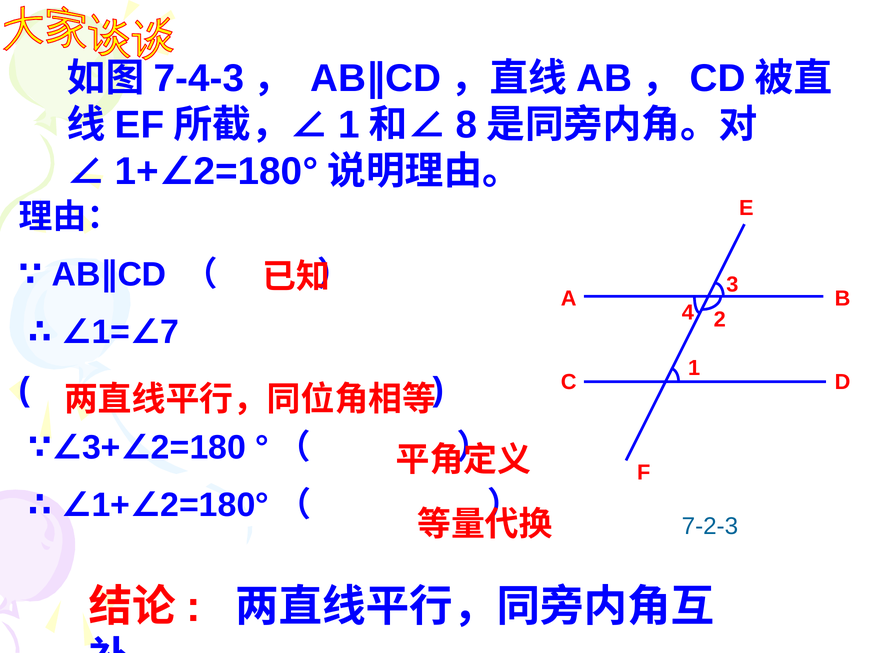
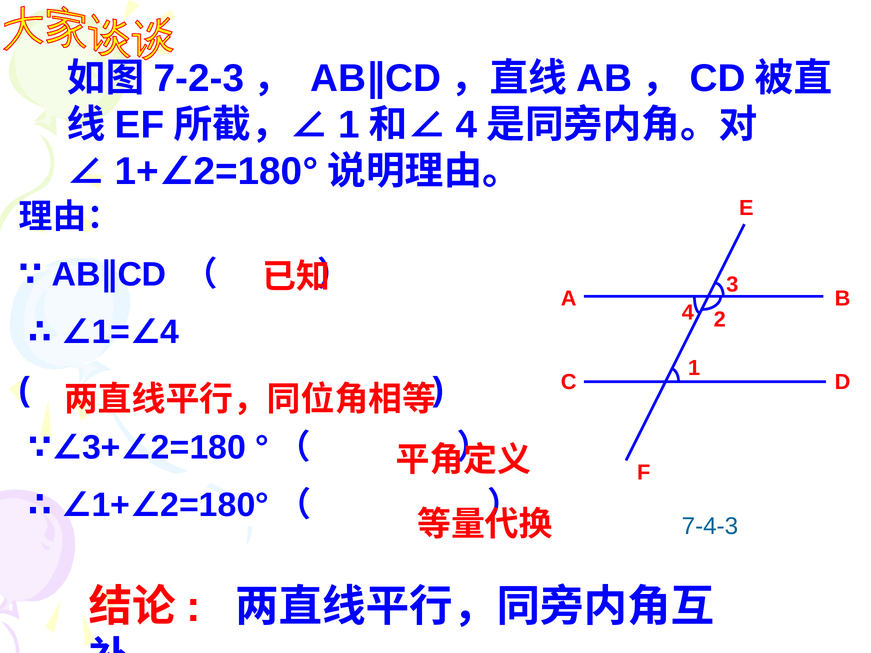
7-4-3: 7-4-3 -> 7-2-3 (199, 79)
8: 8 -> 4 (466, 125)
7: 7 -> 4 (170, 332)
7-2-3: 7-2-3 -> 7-4-3 (710, 527)
